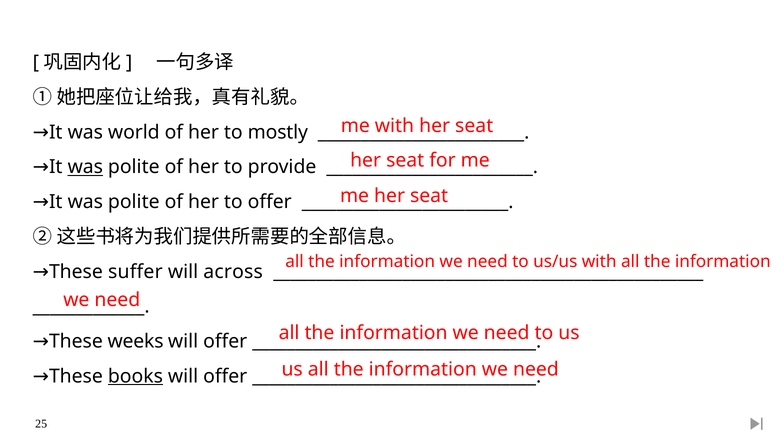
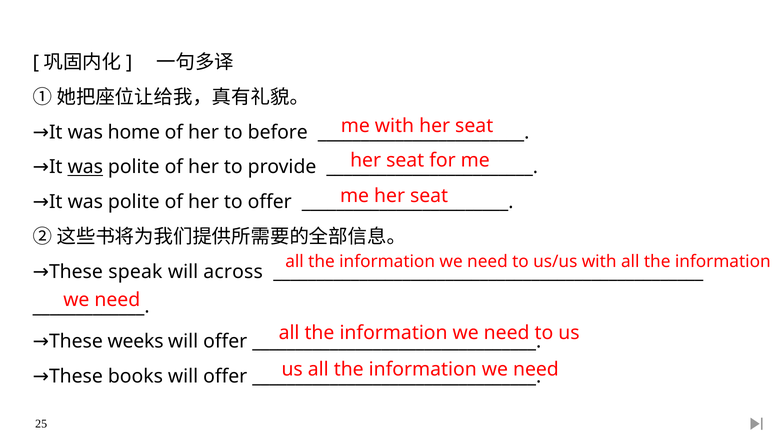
world: world -> home (134, 132)
mostly: mostly -> before (278, 132)
suffer: suffer -> speak (135, 272)
books underline: present -> none (135, 377)
